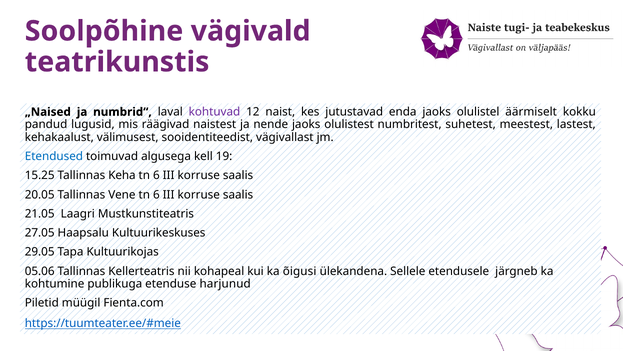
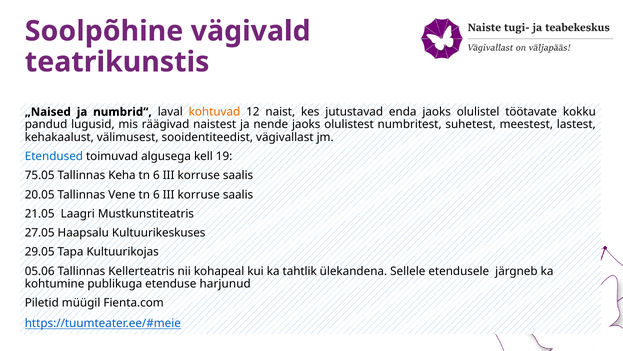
kohtuvad colour: purple -> orange (214, 112)
äärmiselt: äärmiselt -> töötavate (531, 112)
15.25: 15.25 -> 75.05 (40, 175)
õigusi: õigusi -> tahtlik (300, 271)
